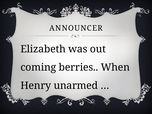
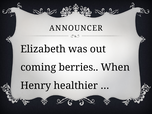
unarmed: unarmed -> healthier (76, 86)
